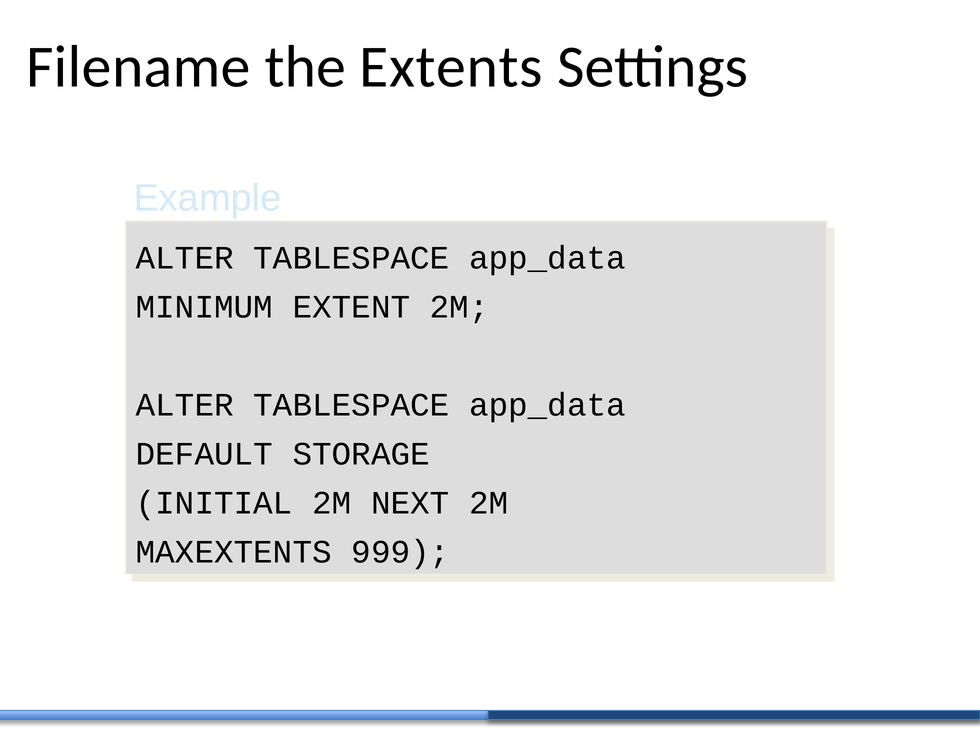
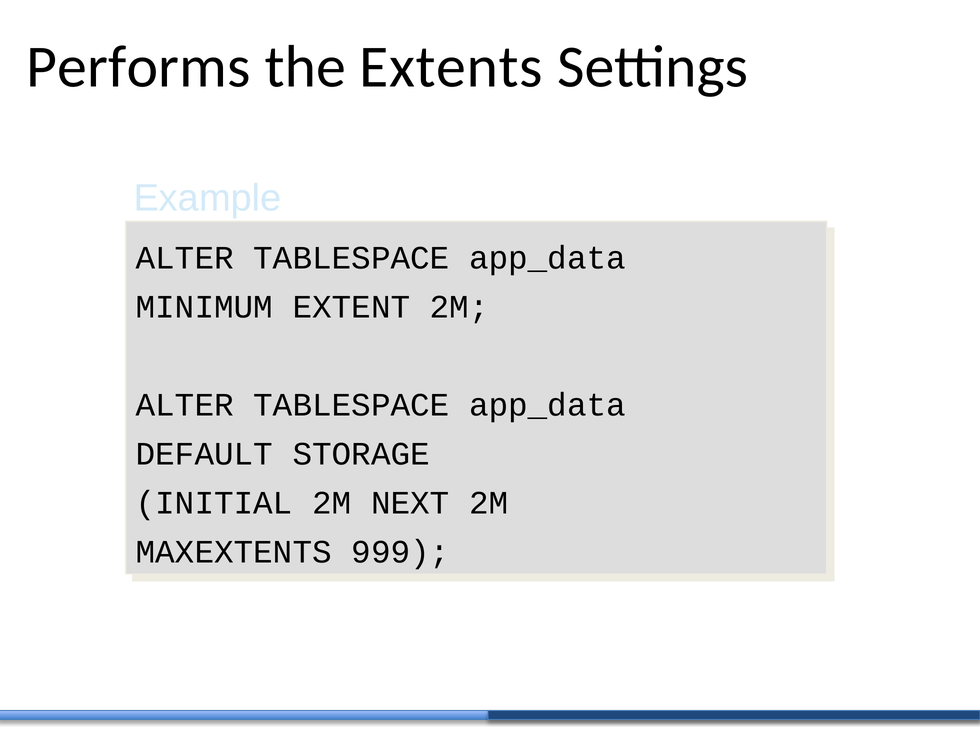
Filename: Filename -> Performs (138, 67)
